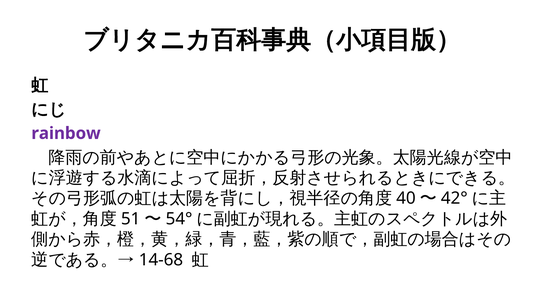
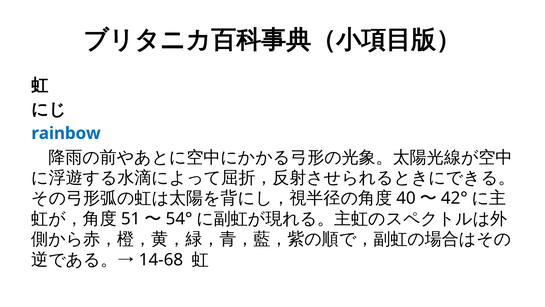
rainbow colour: purple -> blue (66, 133)
